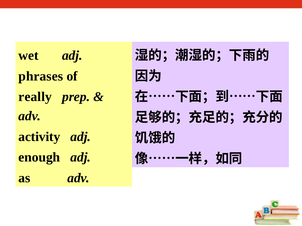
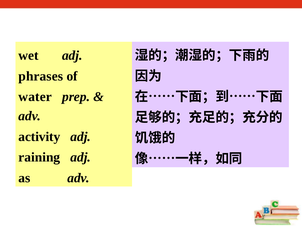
really: really -> water (35, 97)
enough: enough -> raining (39, 158)
